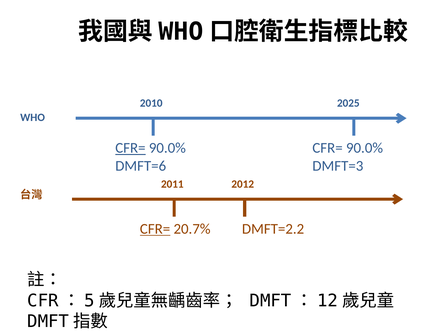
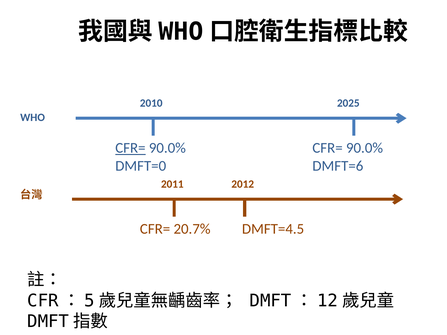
DMFT=6: DMFT=6 -> DMFT=0 (141, 166)
DMFT=3: DMFT=3 -> DMFT=6 (338, 166)
CFR= underline: present -> none (155, 229)
DMFT=2.2: DMFT=2.2 -> DMFT=4.5 (273, 229)
